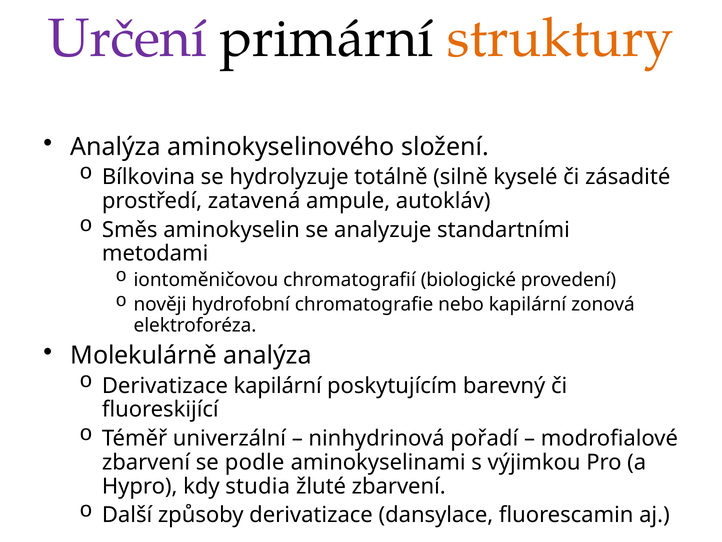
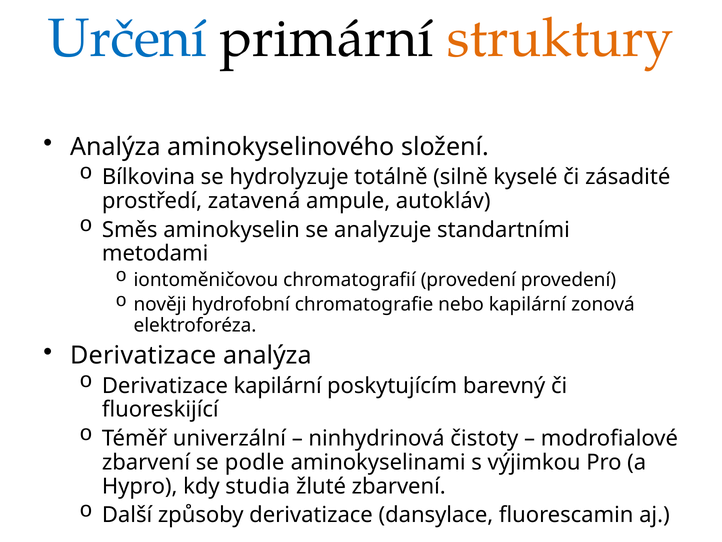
Určení colour: purple -> blue (127, 38)
chromatografií biologické: biologické -> provedení (468, 280)
Molekulárně: Molekulárně -> Derivatizace (143, 355)
pořadí: pořadí -> čistoty (484, 438)
